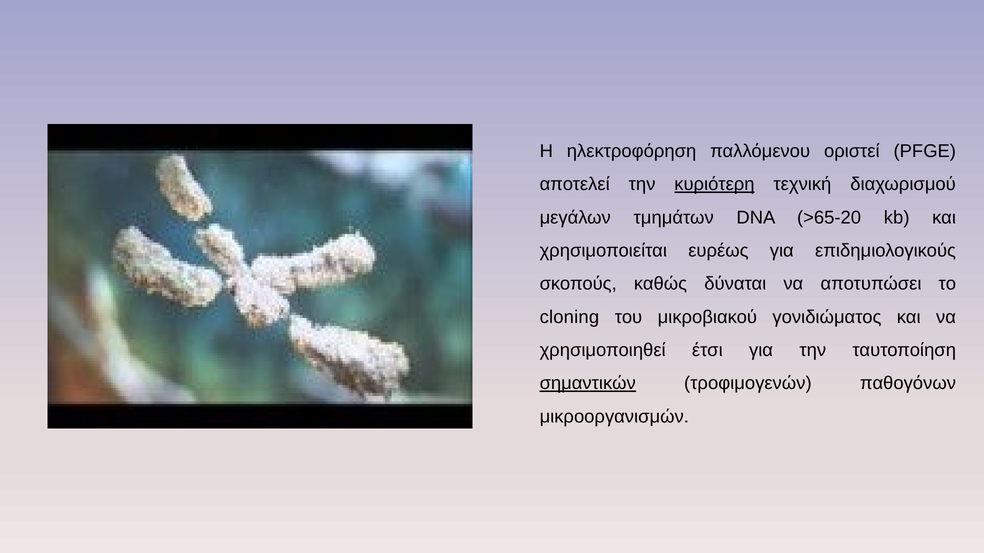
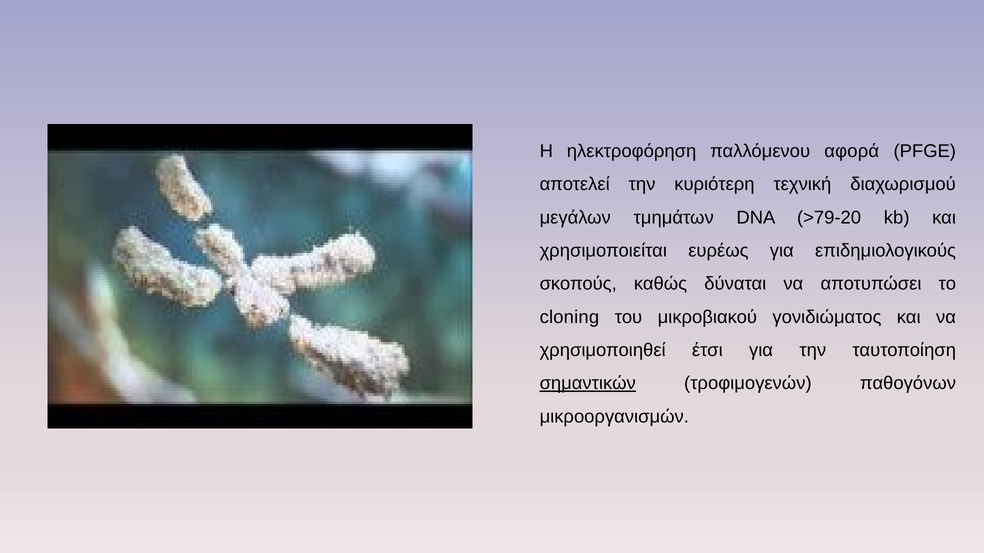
οριστεί: οριστεί -> αφορά (852, 151)
κυριότερη underline: present -> none (714, 184)
>65-20: >65-20 -> >79-20 (829, 218)
